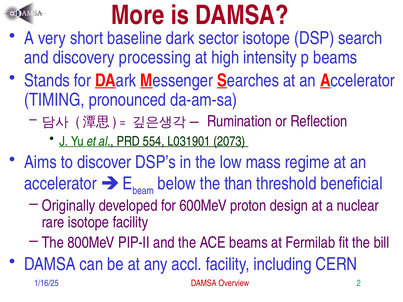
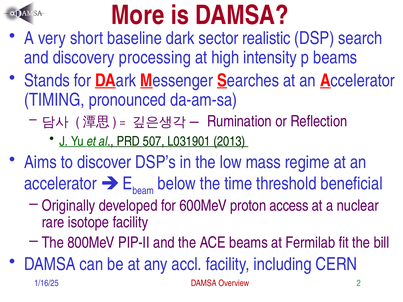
sector isotope: isotope -> realistic (266, 38)
554: 554 -> 507 (154, 142)
2073: 2073 -> 2013 (229, 142)
than: than -> time (238, 184)
design: design -> access (289, 206)
